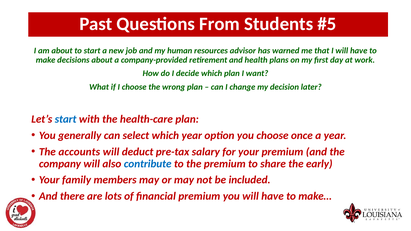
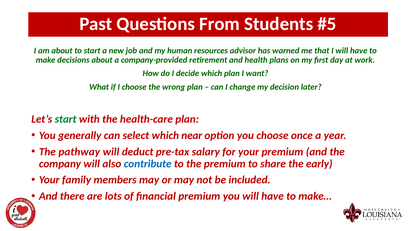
start colour: blue -> green (66, 119)
which year: year -> near (192, 136)
accounts: accounts -> pathway (79, 152)
